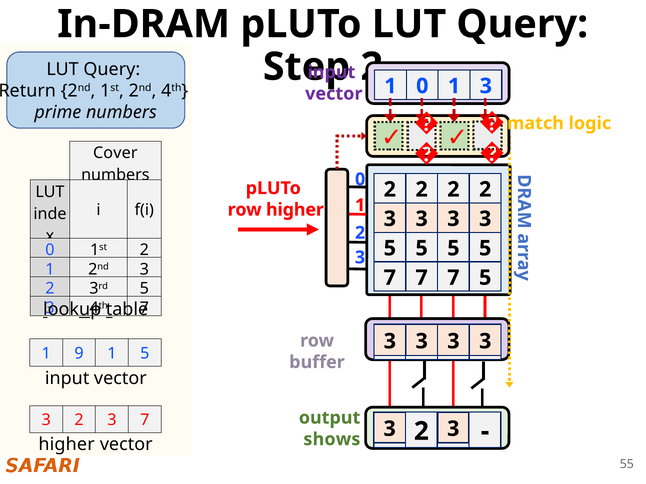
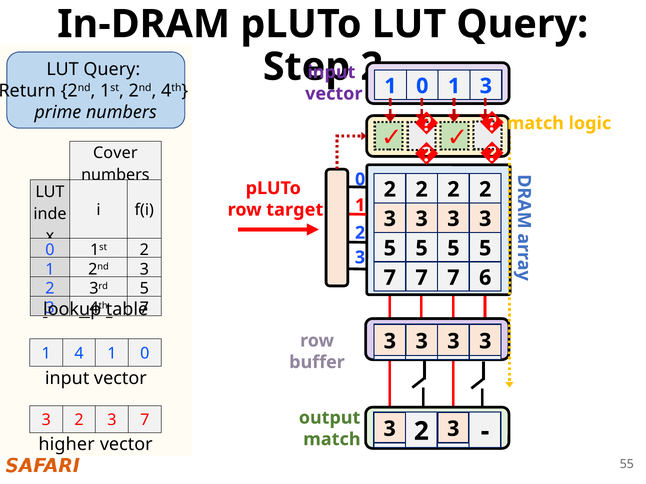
row higher: higher -> target (295, 210)
7 5: 5 -> 6 (485, 278)
9: 9 -> 4 (79, 354)
5: 5 -> 0 (145, 354)
shows: shows -> match (332, 440)
